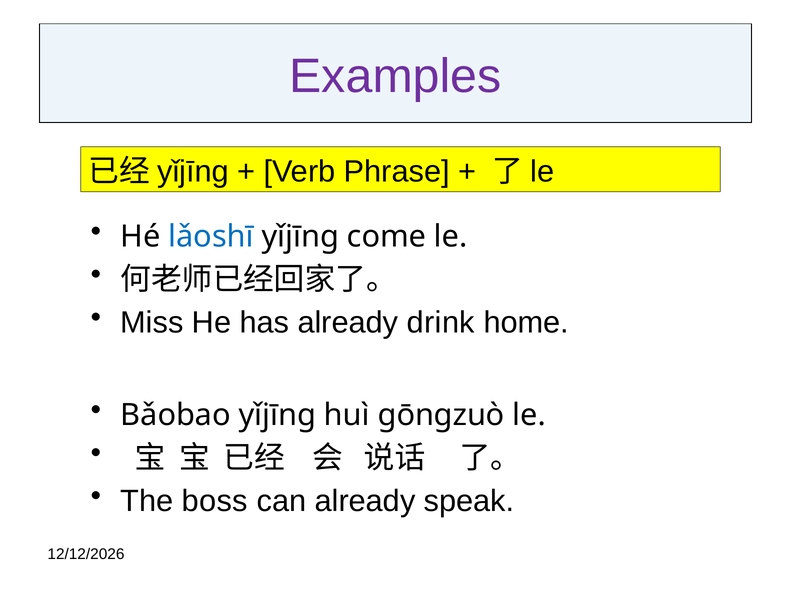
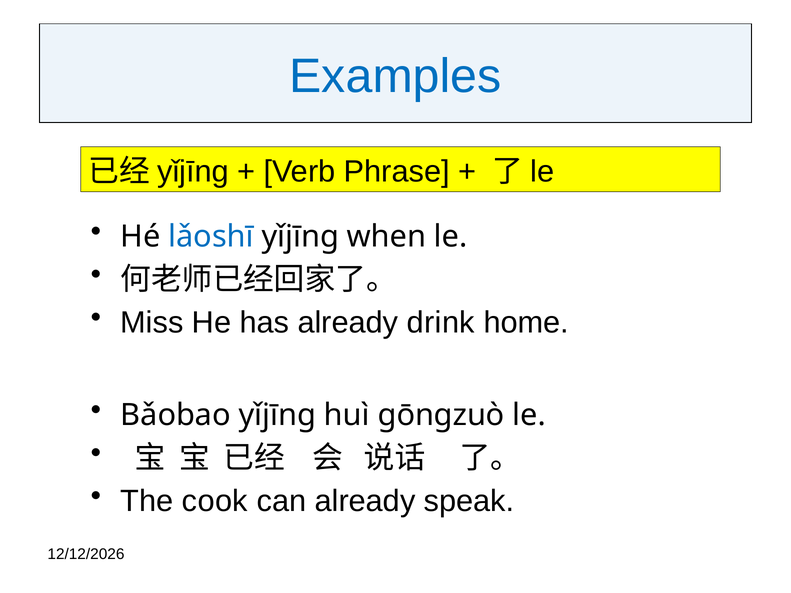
Examples colour: purple -> blue (395, 77)
come: come -> when (387, 237)
boss: boss -> cook (215, 501)
